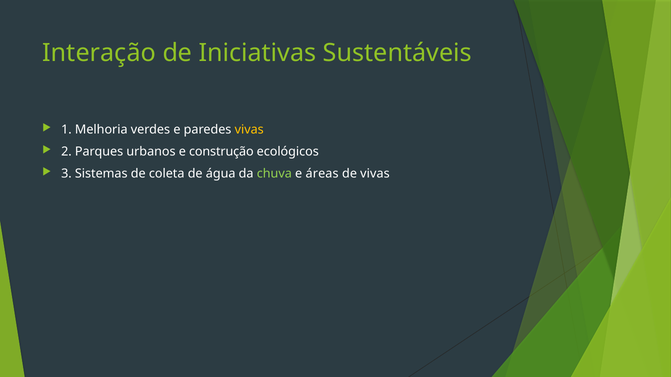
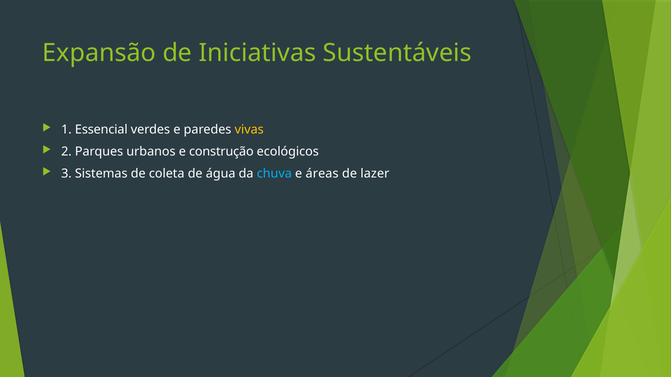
Interação: Interação -> Expansão (99, 53)
Melhoria: Melhoria -> Essencial (101, 130)
chuva colour: light green -> light blue (274, 174)
de vivas: vivas -> lazer (375, 174)
